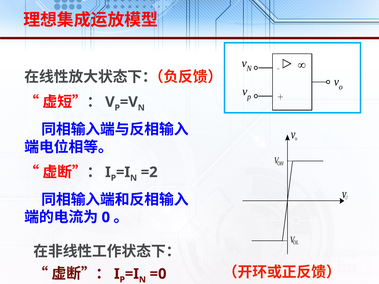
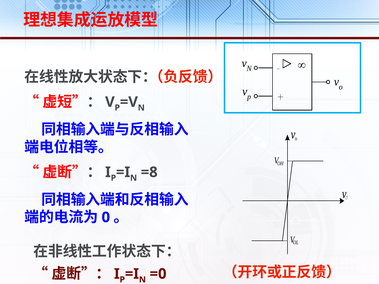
=2: =2 -> =8 (149, 172)
